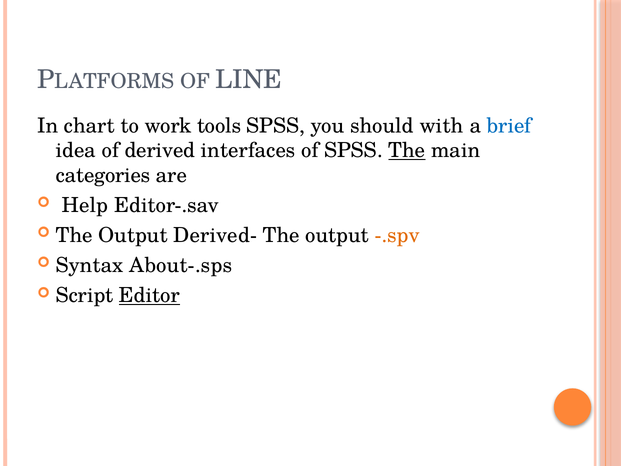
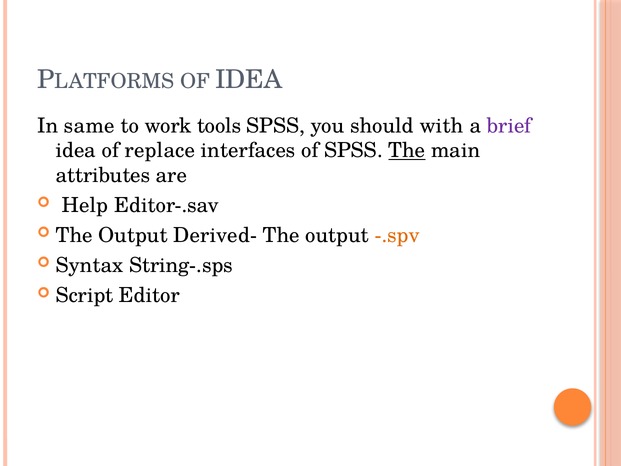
OF LINE: LINE -> IDEA (249, 79)
chart: chart -> same (89, 126)
brief colour: blue -> purple (509, 126)
derived: derived -> replace (160, 150)
categories: categories -> attributes (103, 175)
About-.sps: About-.sps -> String-.sps (181, 265)
Editor underline: present -> none (149, 295)
